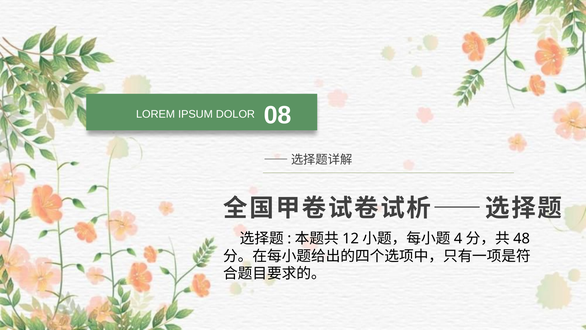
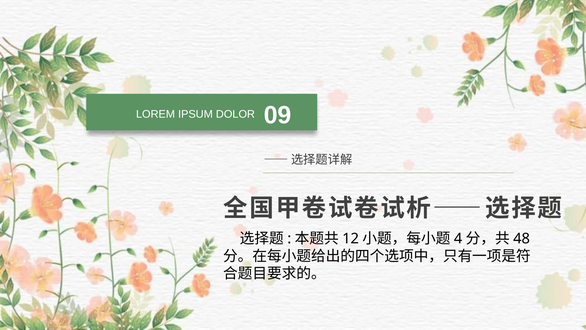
08: 08 -> 09 (278, 115)
